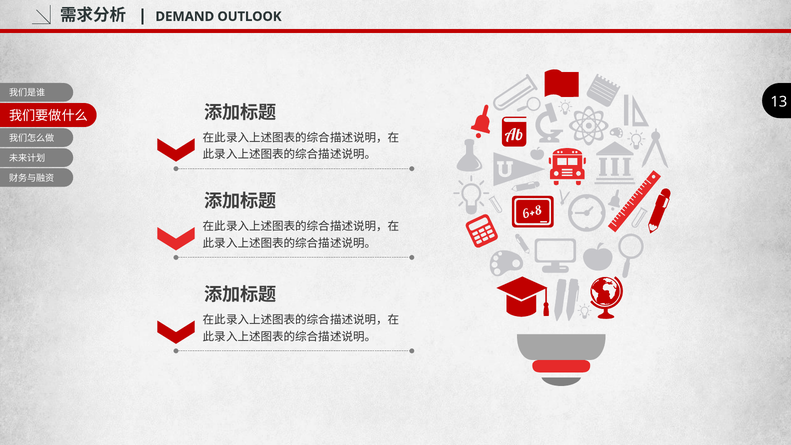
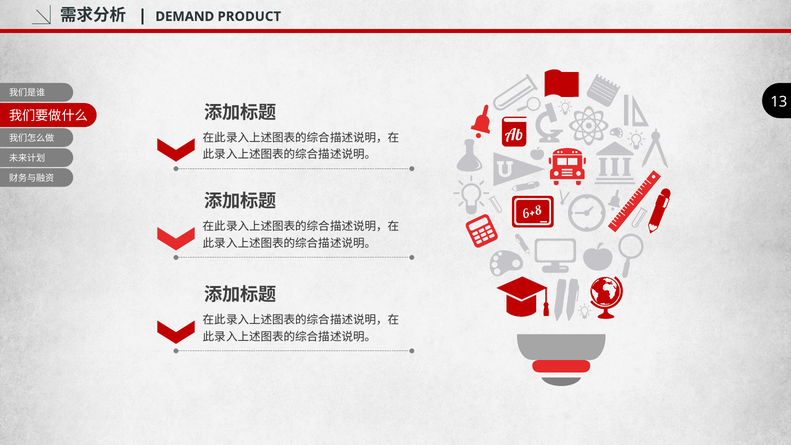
OUTLOOK: OUTLOOK -> PRODUCT (249, 17)
